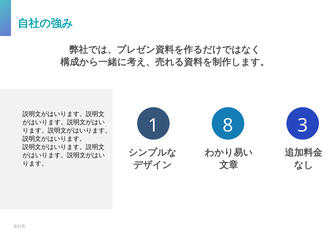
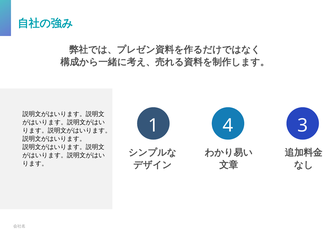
8: 8 -> 4 (228, 126)
